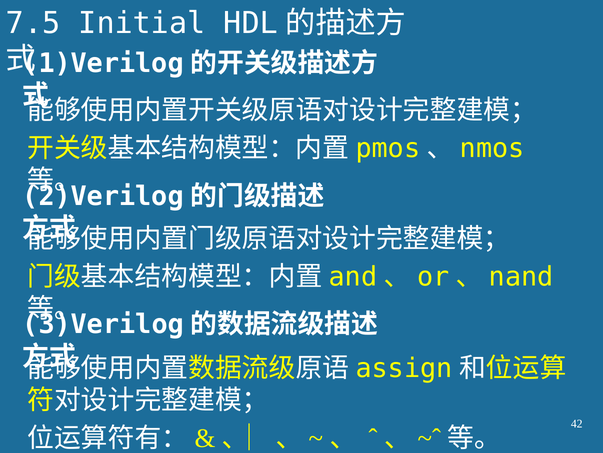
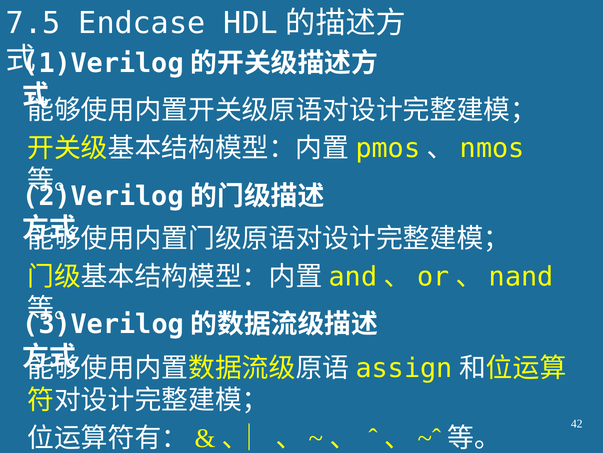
Initial: Initial -> Endcase (142, 23)
